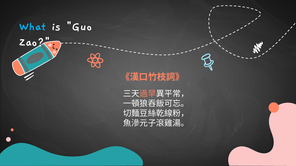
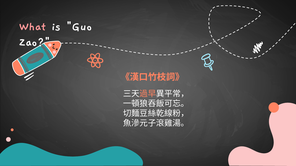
What colour: light blue -> pink (32, 26)
